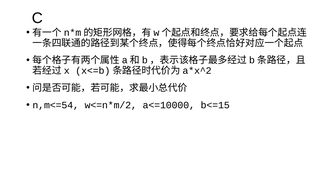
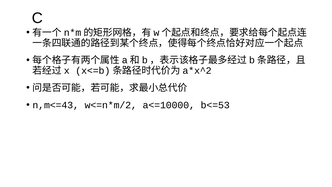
n,m<=54: n,m<=54 -> n,m<=43 (56, 105)
b<=15: b<=15 -> b<=53 (215, 105)
